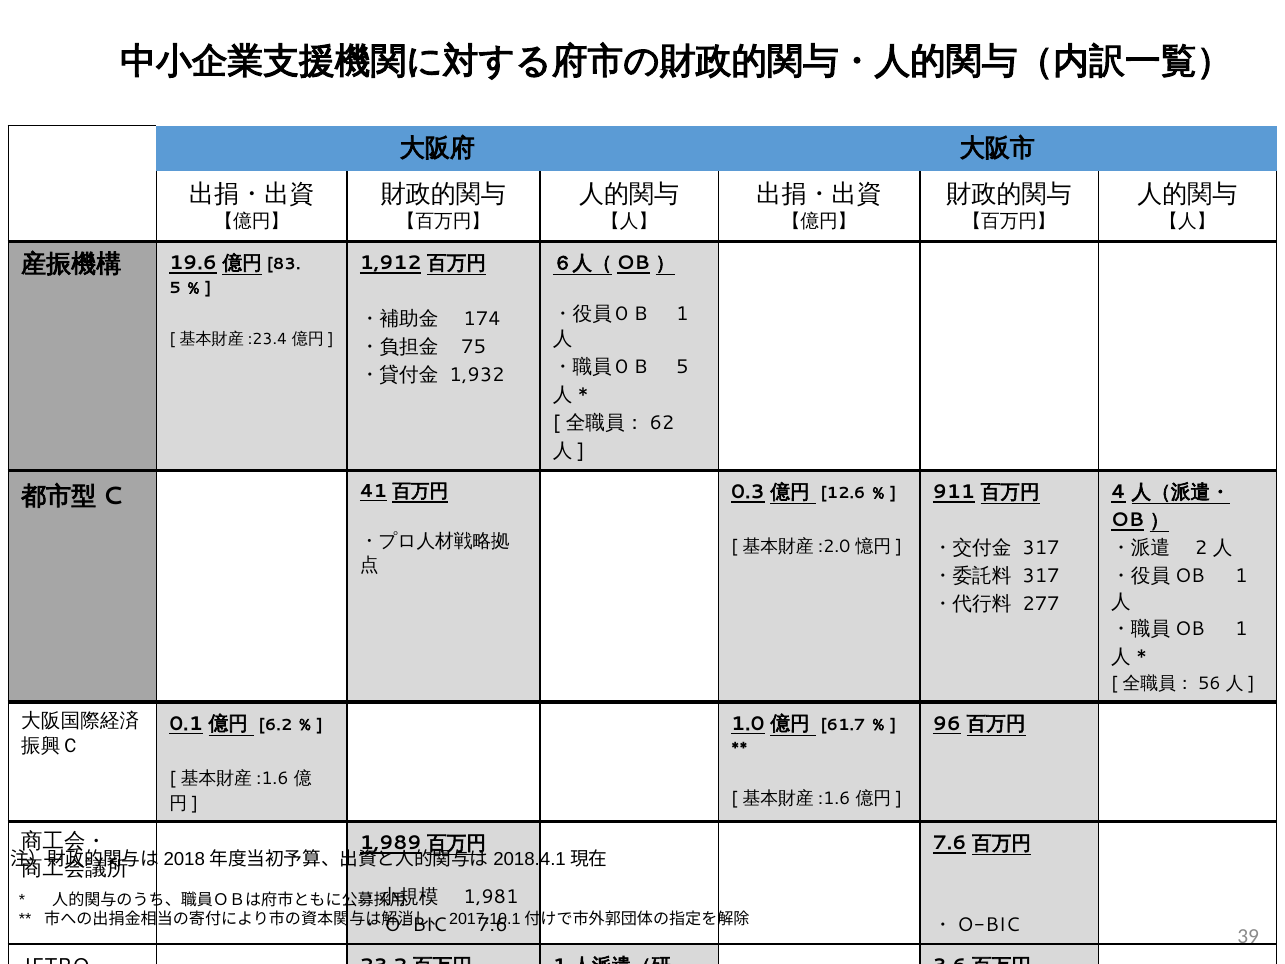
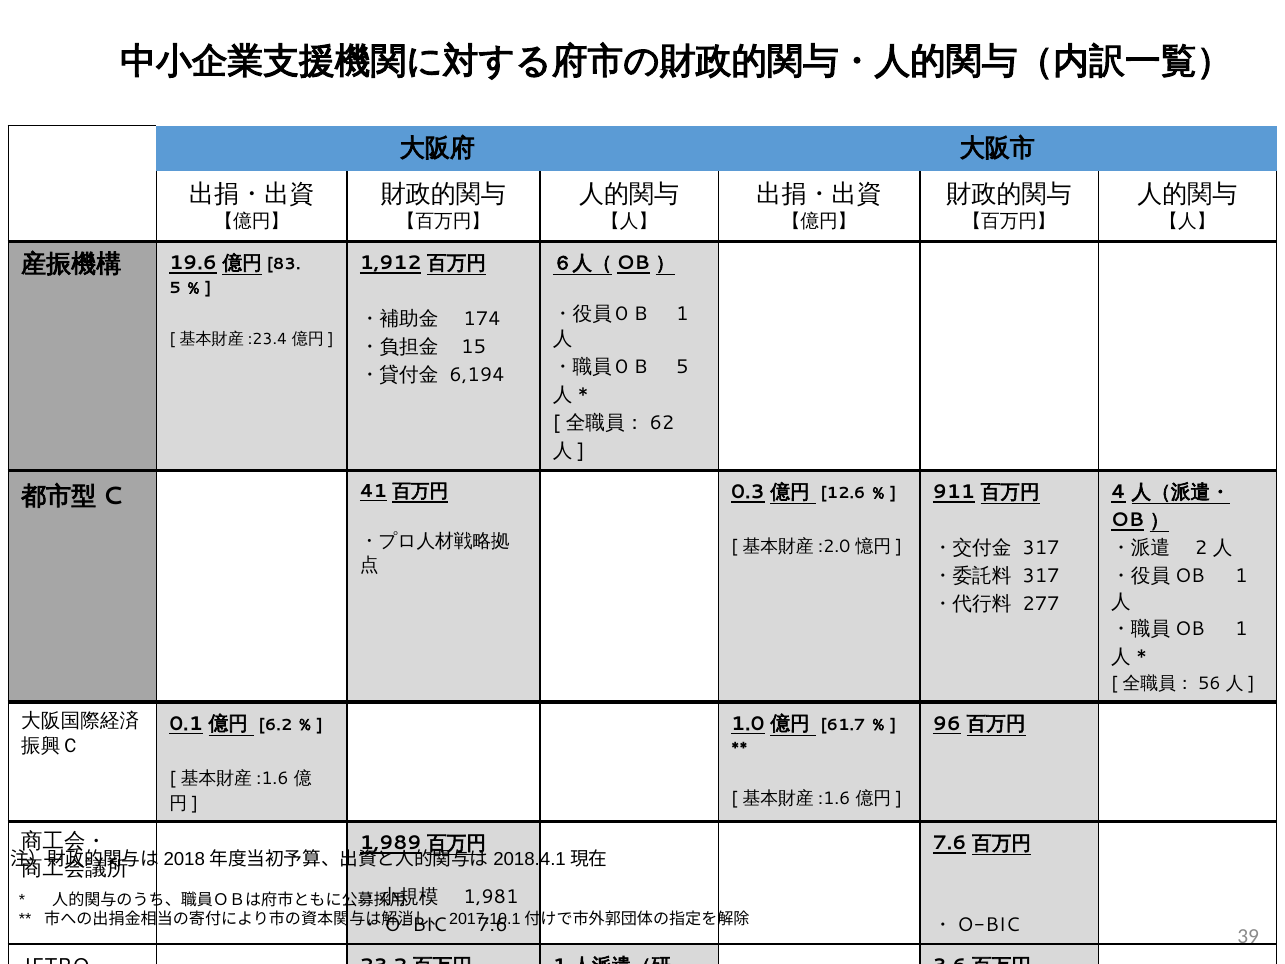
75: 75 -> 15 (474, 347)
1,932: 1,932 -> 6,194 (477, 375)
